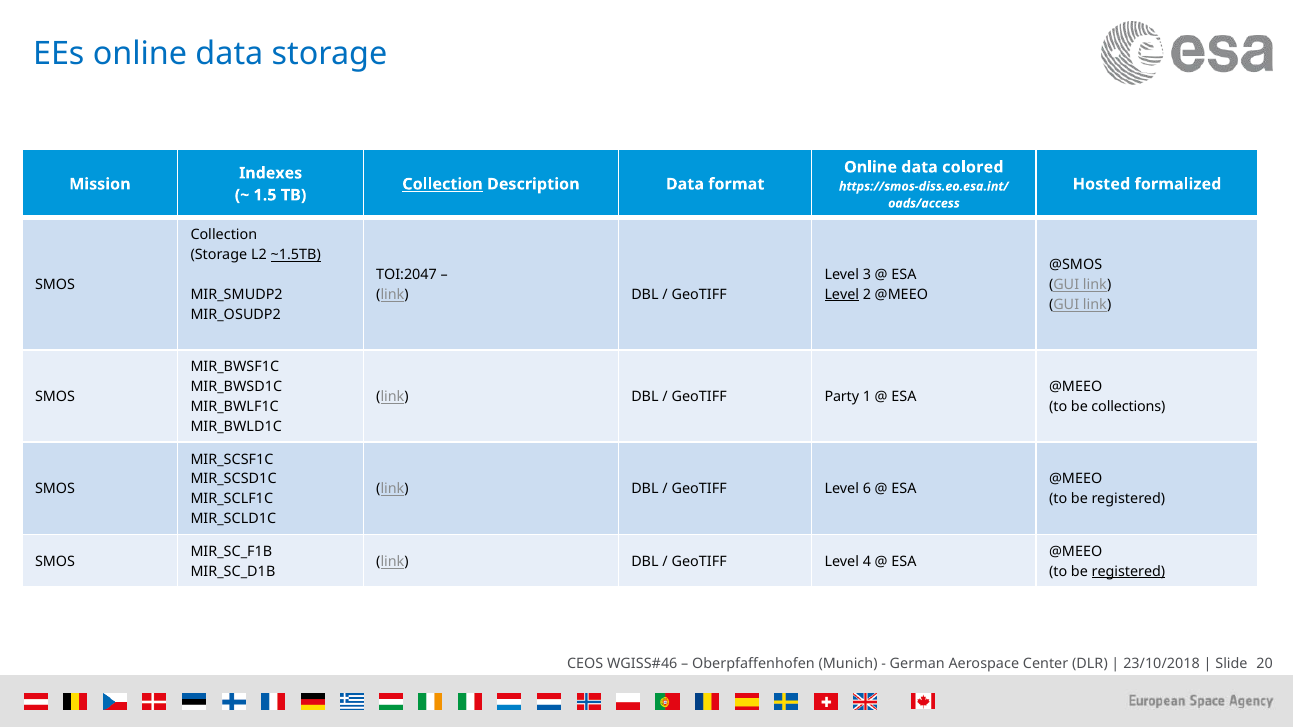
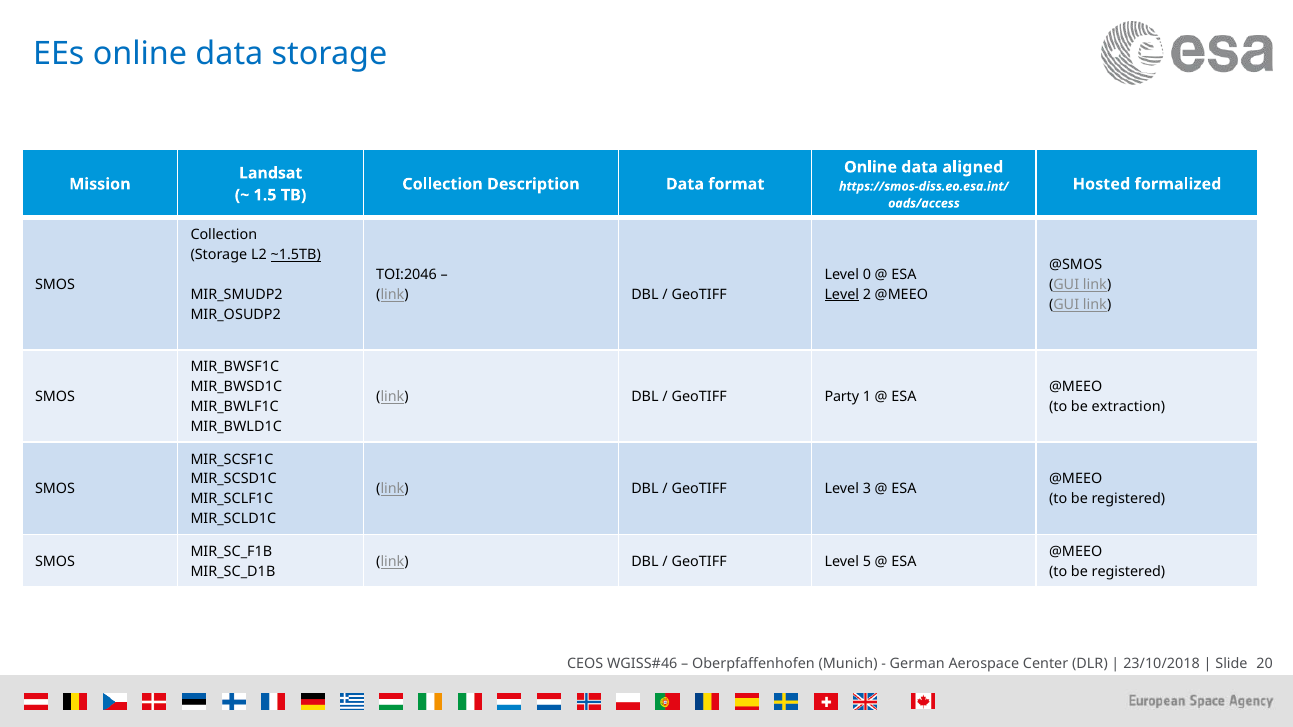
colored: colored -> aligned (973, 167)
Indexes: Indexes -> Landsat (271, 173)
Collection underline: present -> none (443, 184)
TOI:2047: TOI:2047 -> TOI:2046 (407, 275)
3: 3 -> 0 (867, 275)
collections: collections -> extraction (1128, 407)
6: 6 -> 3 (867, 489)
4: 4 -> 5 (867, 562)
registered underline: present -> none (1128, 572)
